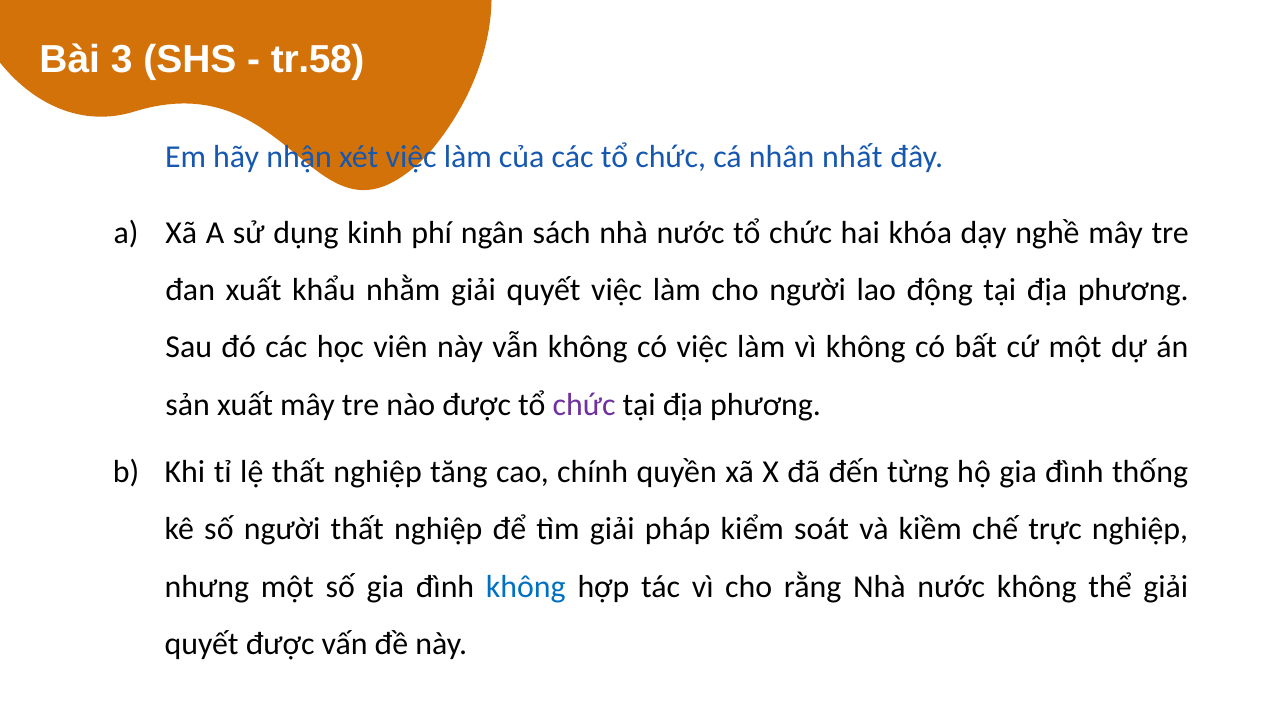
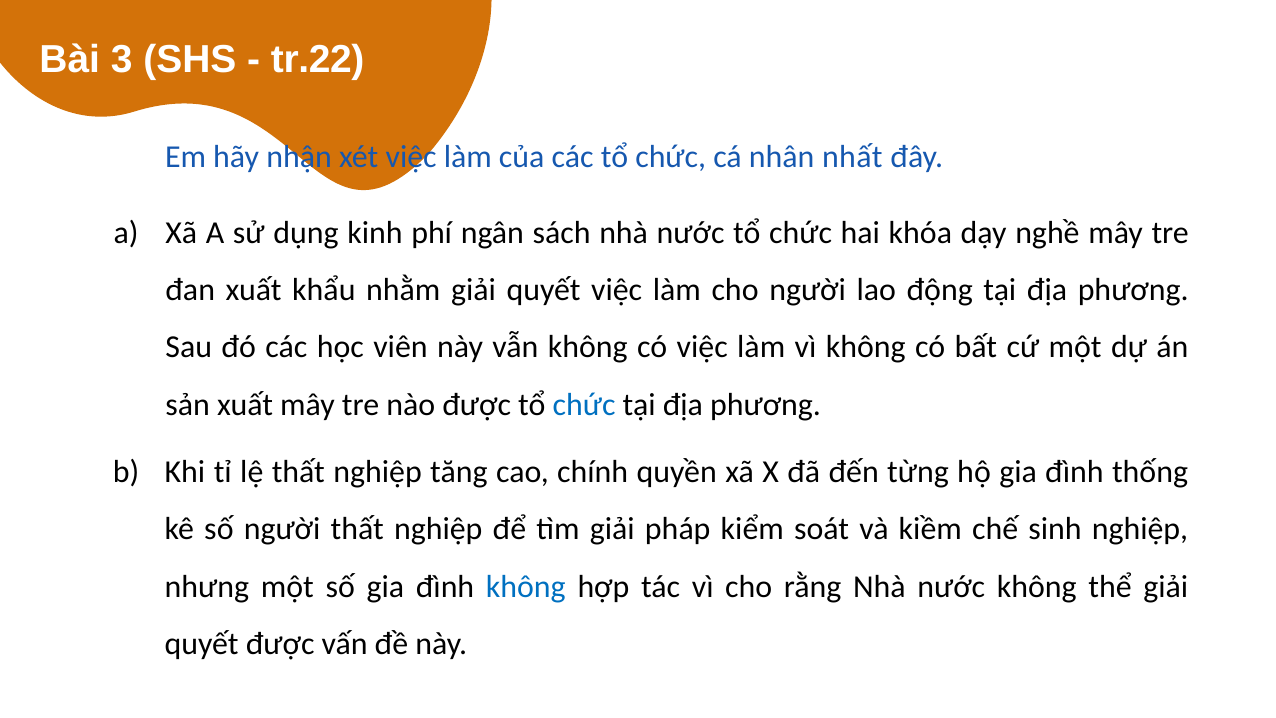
tr.58: tr.58 -> tr.22 (318, 59)
chức colour: purple -> blue (584, 405)
trực: trực -> sinh (1055, 529)
